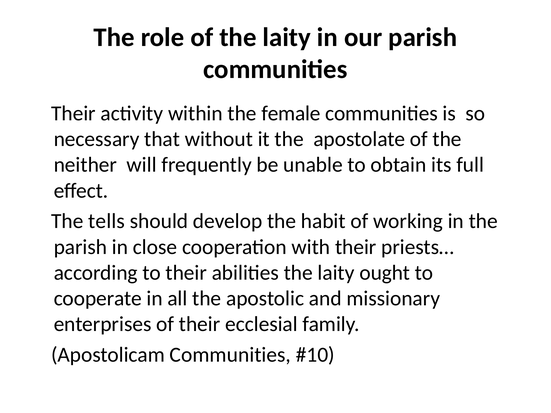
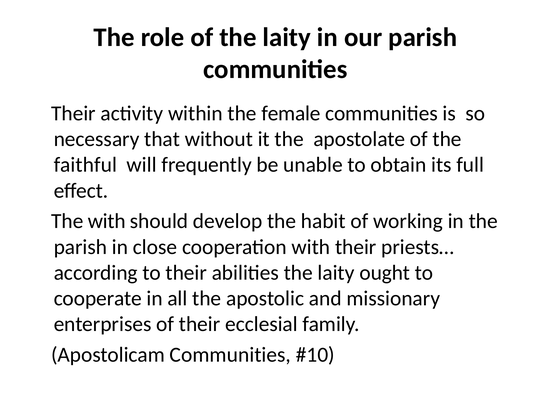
neither: neither -> faithful (85, 165)
The tells: tells -> with (107, 221)
